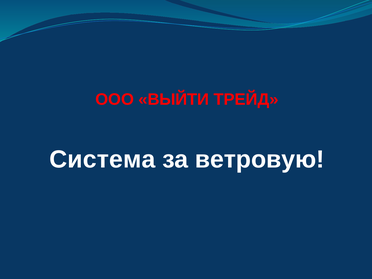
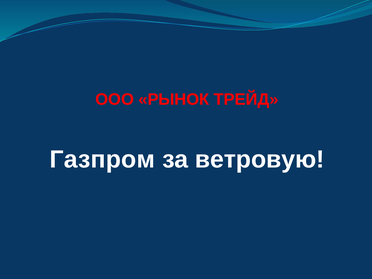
ВЫЙТИ: ВЫЙТИ -> РЫНОК (174, 99)
Система: Система -> Газпром (102, 159)
